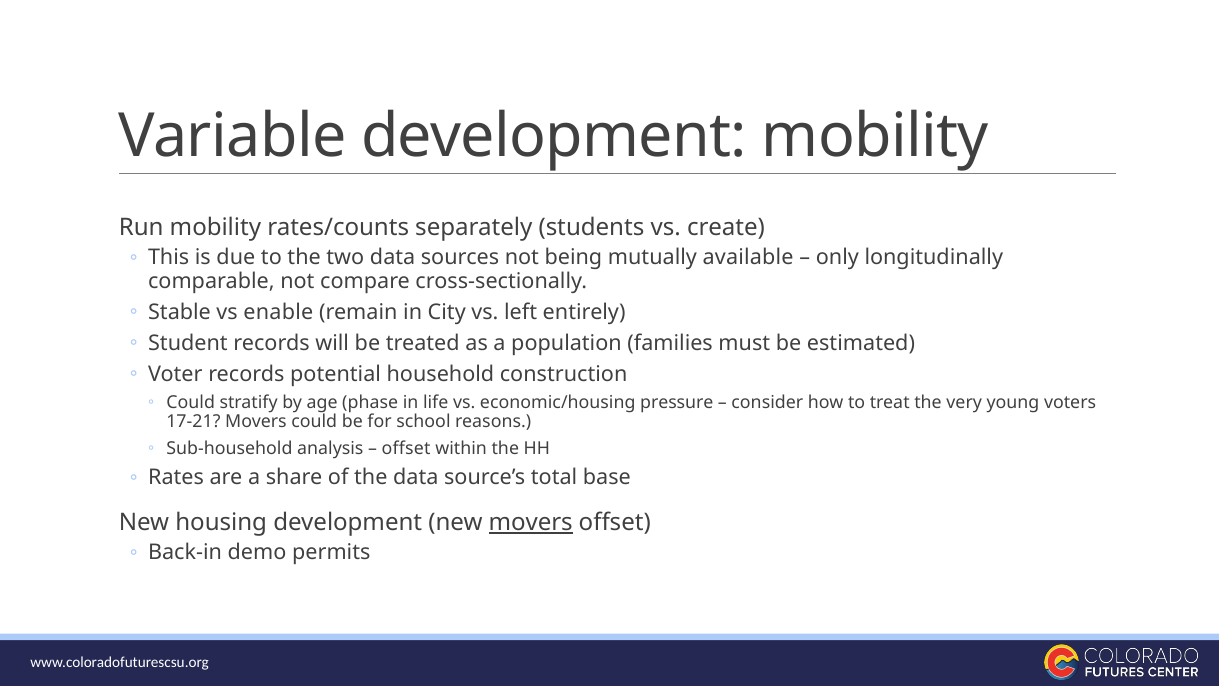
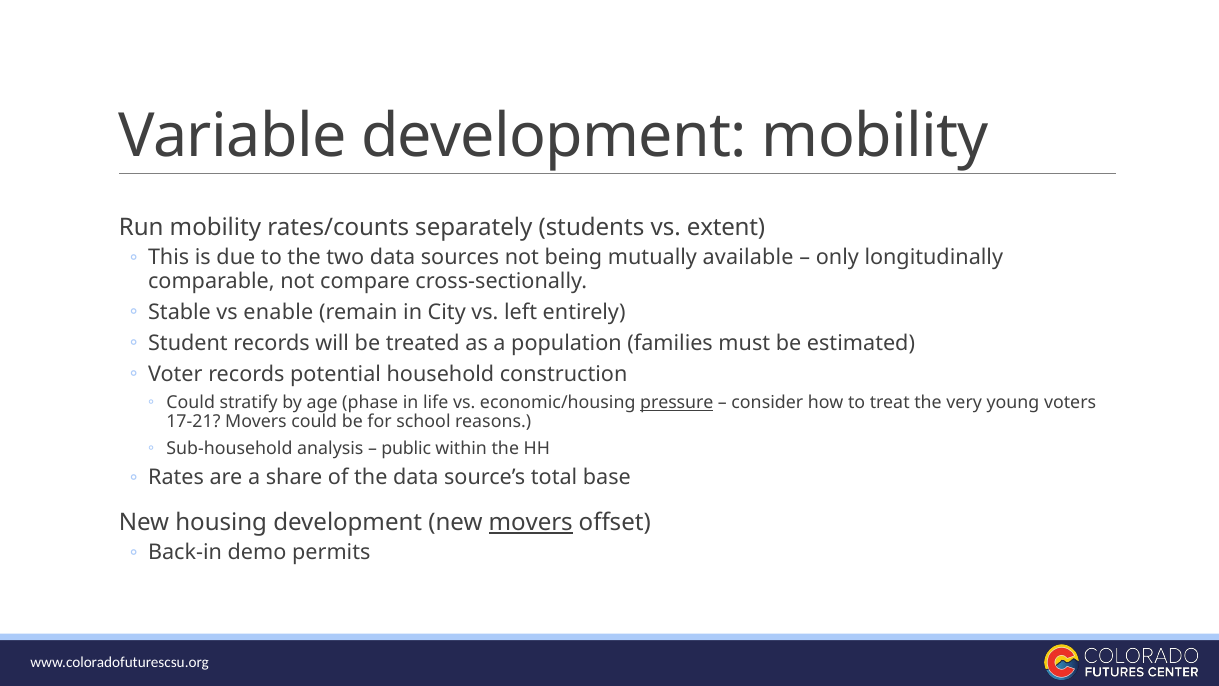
create: create -> extent (726, 228)
pressure underline: none -> present (677, 403)
offset: offset -> public (406, 449)
